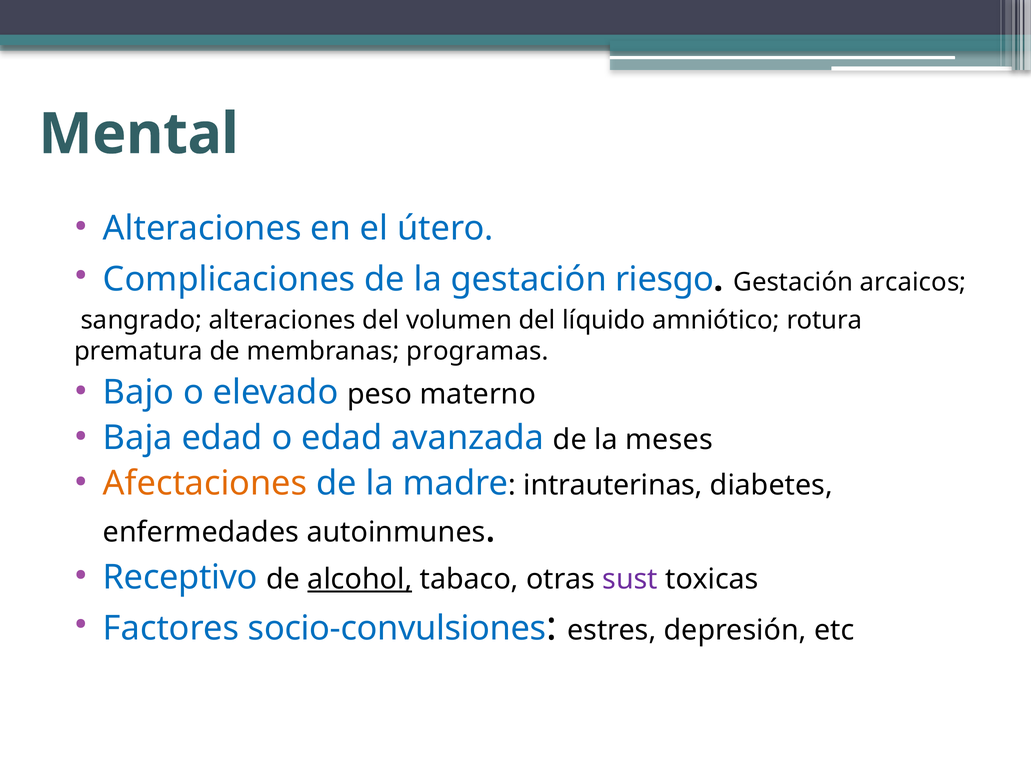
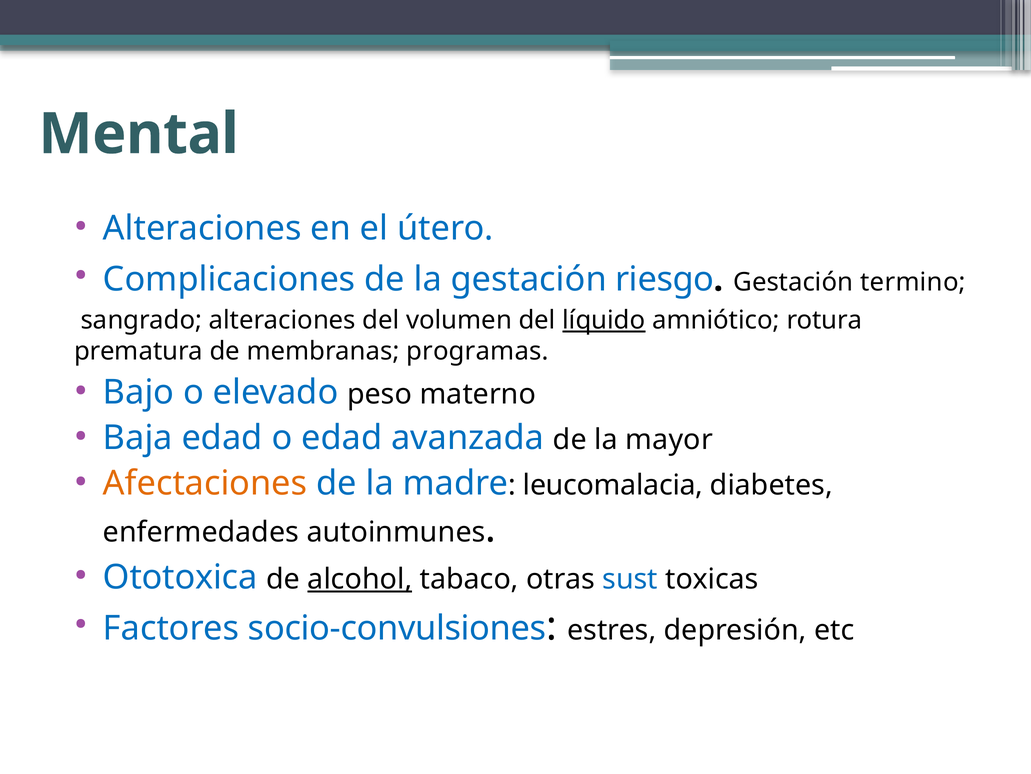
arcaicos: arcaicos -> termino (913, 282)
líquido underline: none -> present (604, 320)
meses: meses -> mayor (669, 439)
intrauterinas: intrauterinas -> leucomalacia (613, 485)
Receptivo: Receptivo -> Ototoxica (180, 577)
sust colour: purple -> blue (630, 579)
